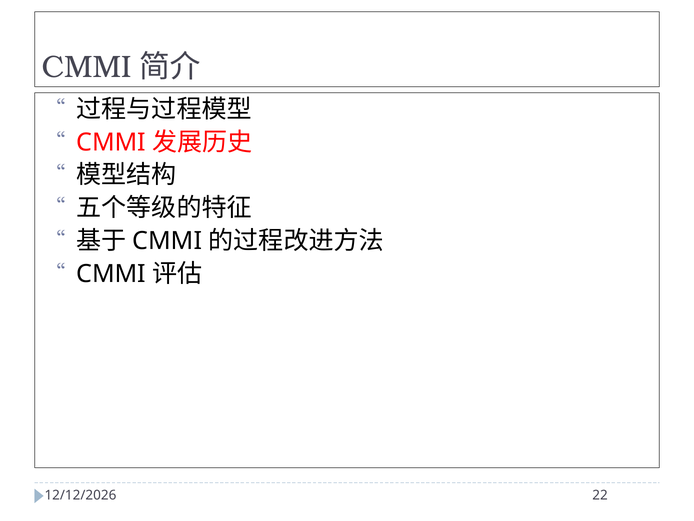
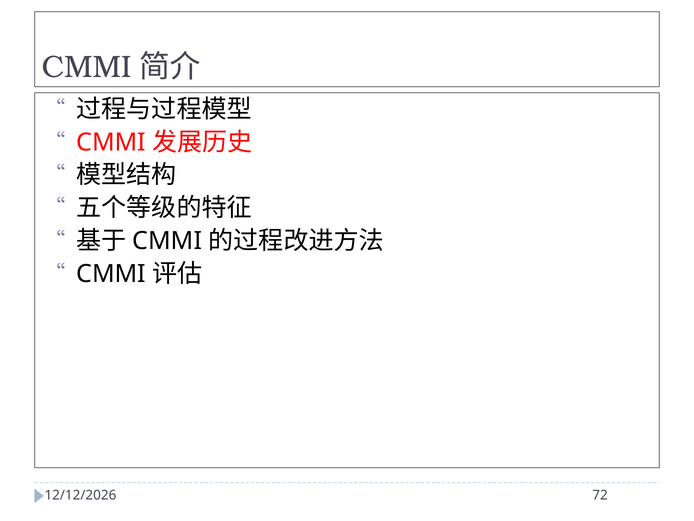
22: 22 -> 72 (600, 495)
